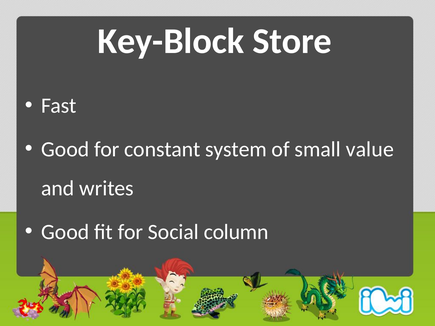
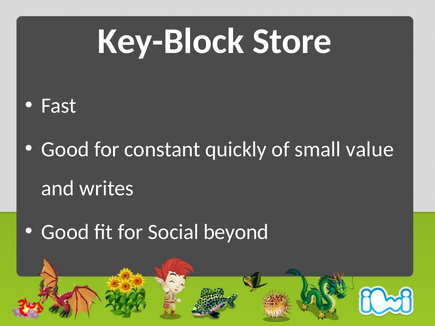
system: system -> quickly (236, 149)
column: column -> beyond (236, 232)
